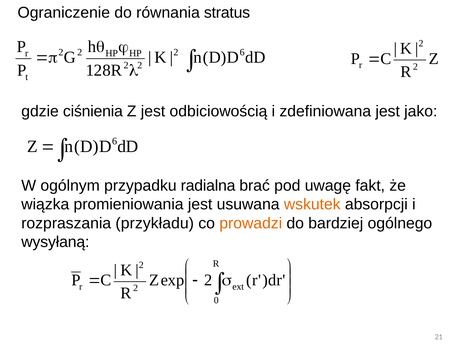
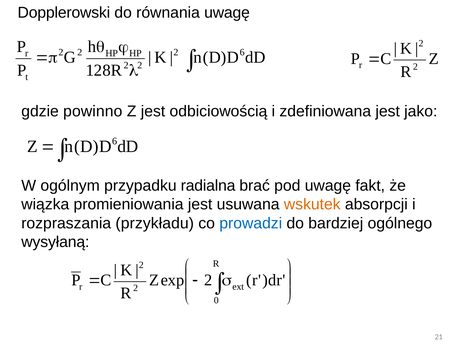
Ograniczenie: Ograniczenie -> Dopplerowski (64, 13)
równania stratus: stratus -> uwagę (227, 13)
ciśnienia: ciśnienia -> powinno (93, 112)
prowadzi colour: orange -> blue (251, 223)
